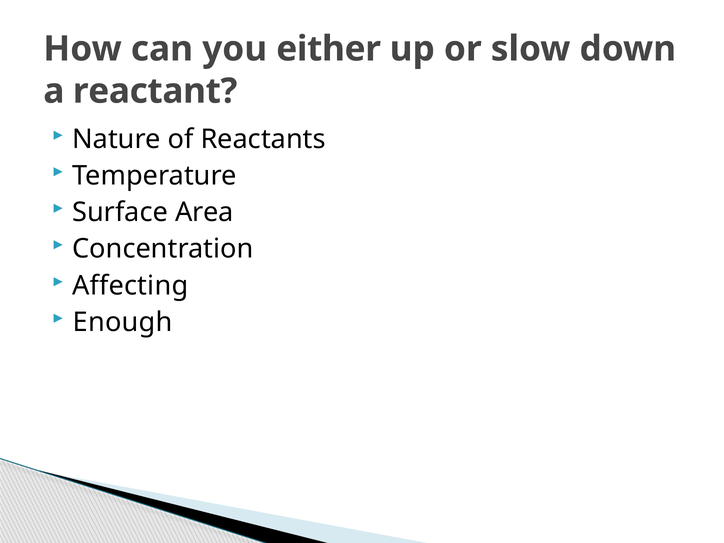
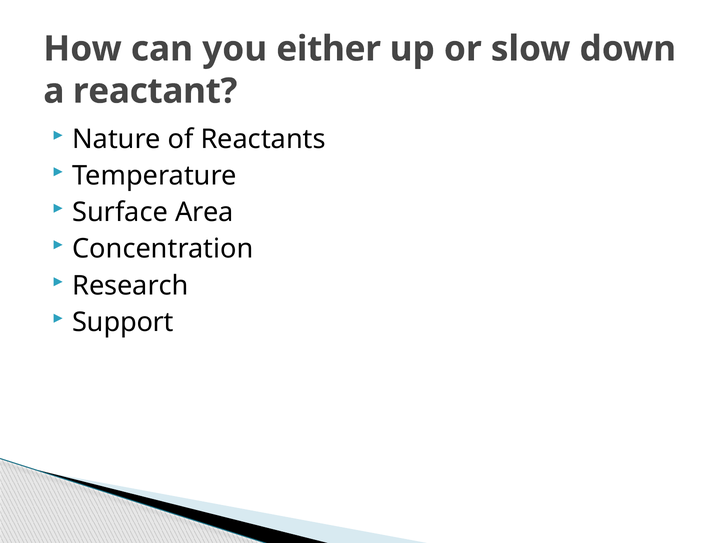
Affecting: Affecting -> Research (130, 286)
Enough: Enough -> Support (123, 322)
